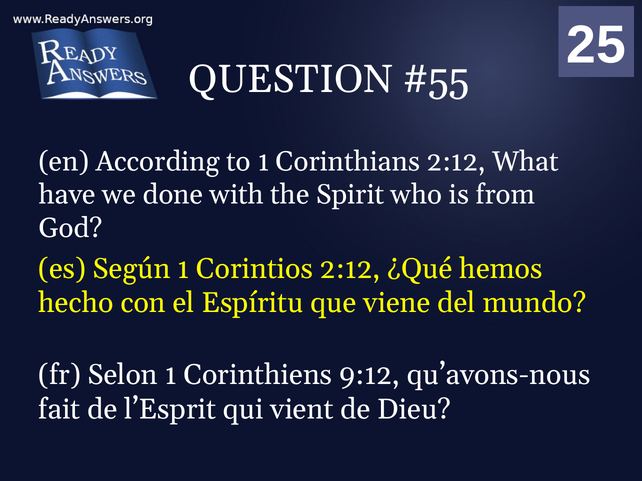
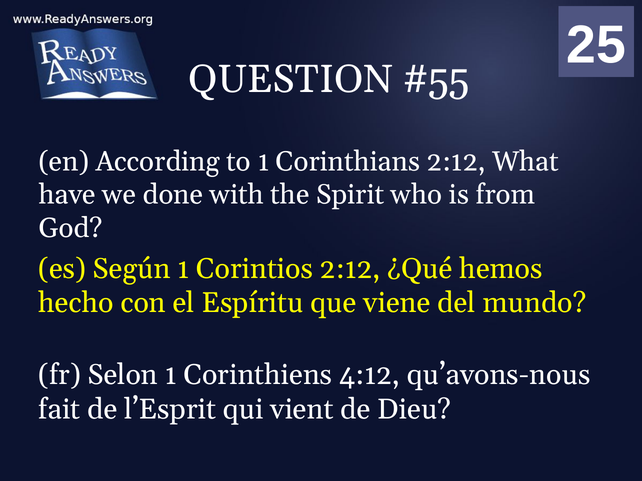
9:12: 9:12 -> 4:12 (369, 375)
